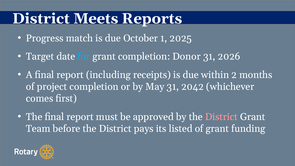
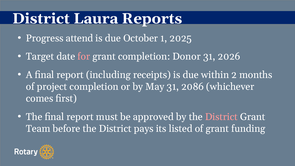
Meets: Meets -> Laura (96, 19)
match: match -> attend (79, 38)
for colour: light blue -> pink (84, 56)
2042: 2042 -> 2086 (193, 87)
